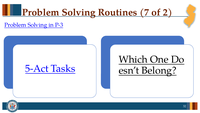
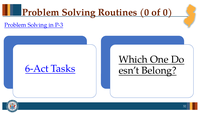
Routines 7: 7 -> 0 (144, 12)
of 2: 2 -> 0 (168, 12)
5-Act: 5-Act -> 6-Act (37, 68)
